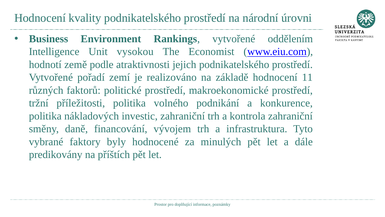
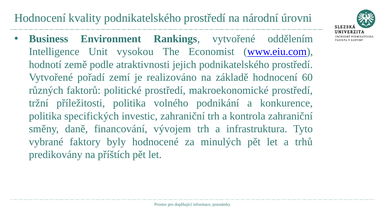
11: 11 -> 60 (307, 77)
nákladových: nákladových -> specifických (92, 116)
dále: dále -> trhů (304, 141)
